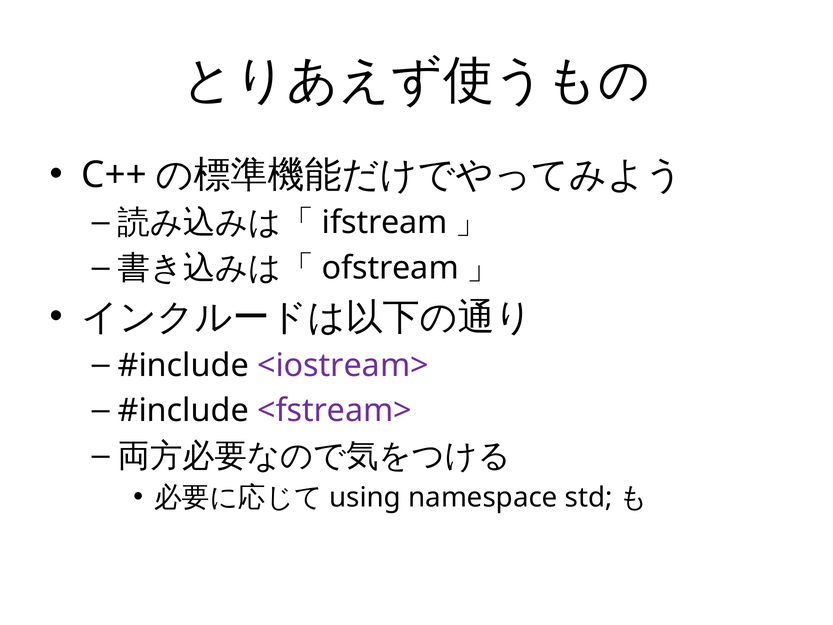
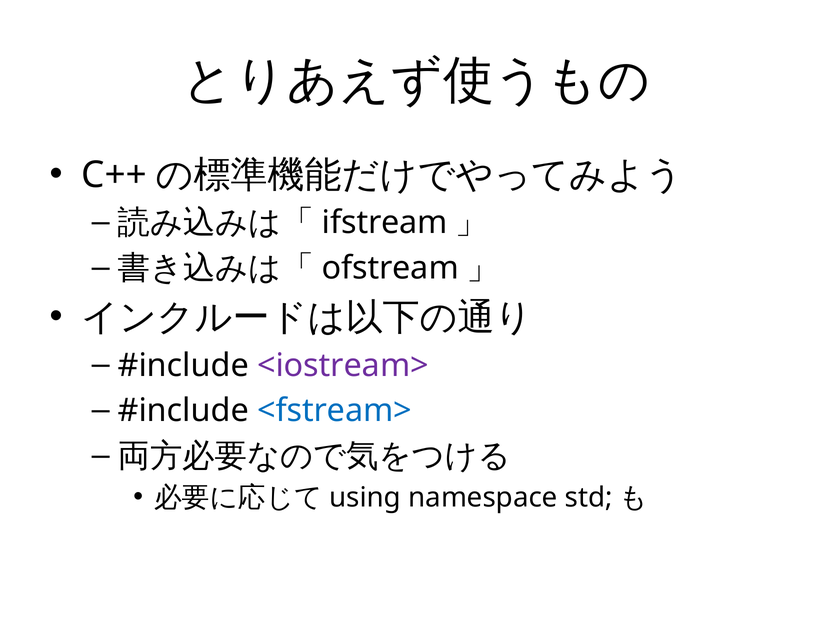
<fstream> colour: purple -> blue (335, 411)
